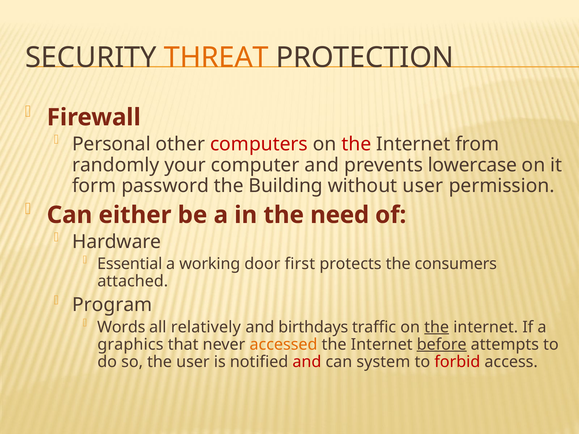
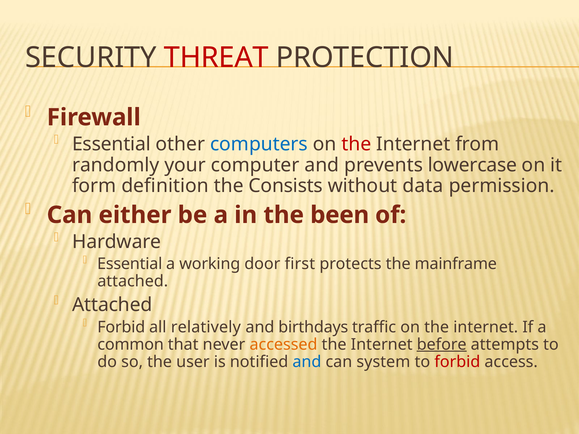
THREAT colour: orange -> red (216, 57)
Personal: Personal -> Essential (111, 144)
computers colour: red -> blue (259, 144)
password: password -> definition (165, 186)
Building: Building -> Consists (286, 186)
without user: user -> data (423, 186)
need: need -> been (340, 215)
consumers: consumers -> mainframe (456, 264)
Program: Program -> Attached (112, 305)
Words: Words -> Forbid (121, 327)
the underline: present -> none (437, 327)
graphics: graphics -> common (131, 345)
and colour: red -> blue (307, 362)
